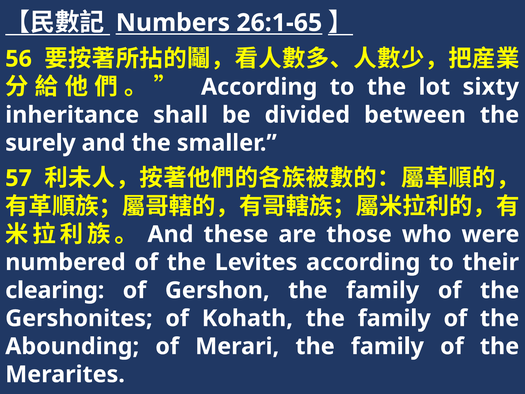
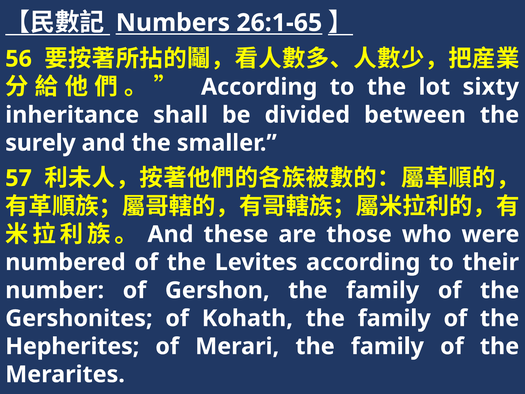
clearing: clearing -> number (55, 290)
Abounding: Abounding -> Hepherites (72, 346)
